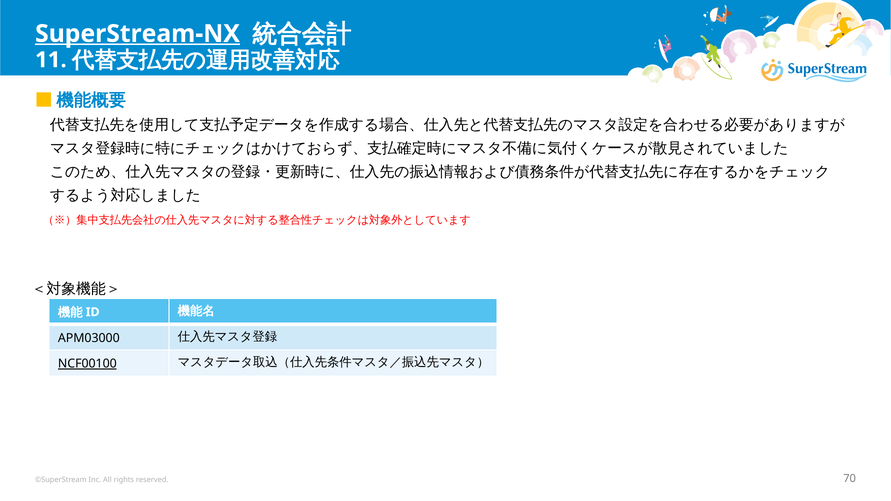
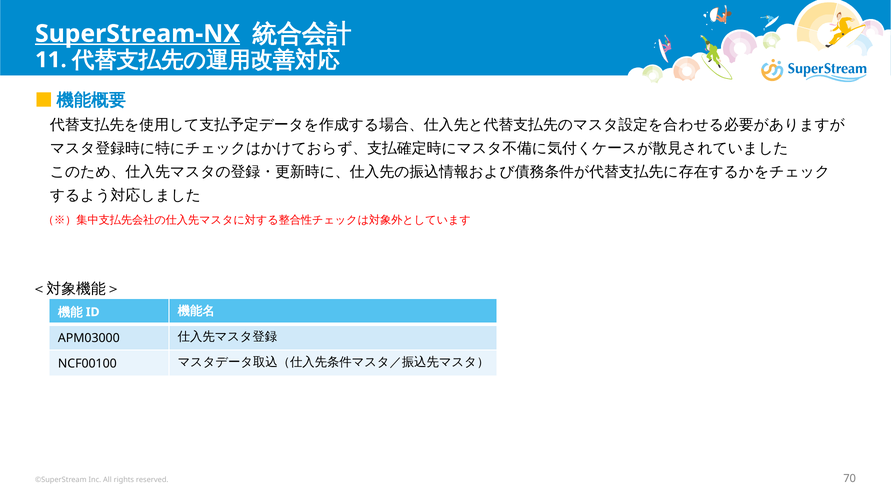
NCF00100 underline: present -> none (87, 364)
